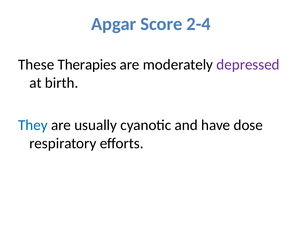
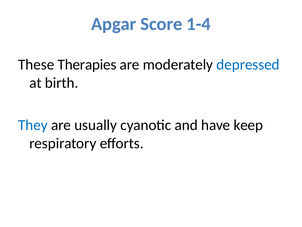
2-4: 2-4 -> 1-4 (199, 24)
depressed colour: purple -> blue (248, 64)
dose: dose -> keep (248, 125)
